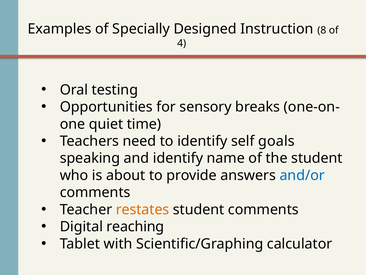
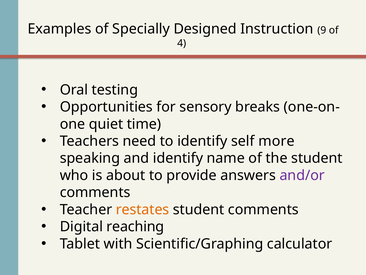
8: 8 -> 9 (322, 30)
goals: goals -> more (276, 141)
and/or colour: blue -> purple (302, 175)
